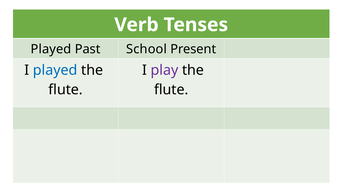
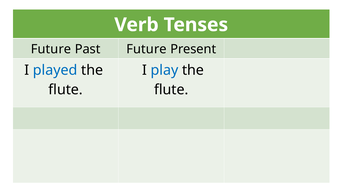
Played: Played -> Future (51, 49)
Past School: School -> Future (147, 49)
play colour: purple -> blue (164, 70)
